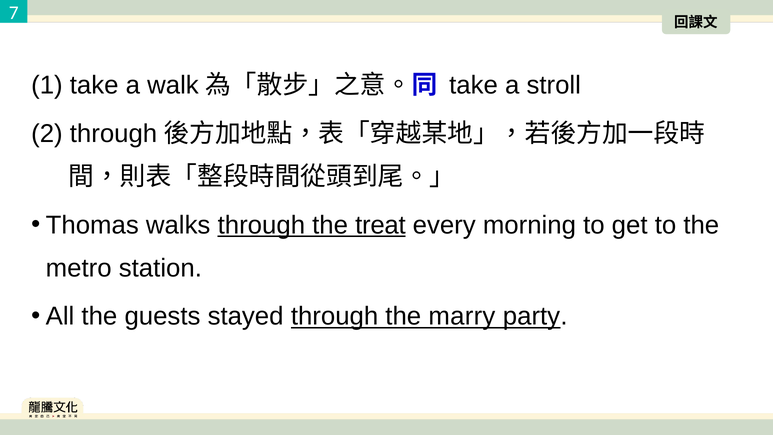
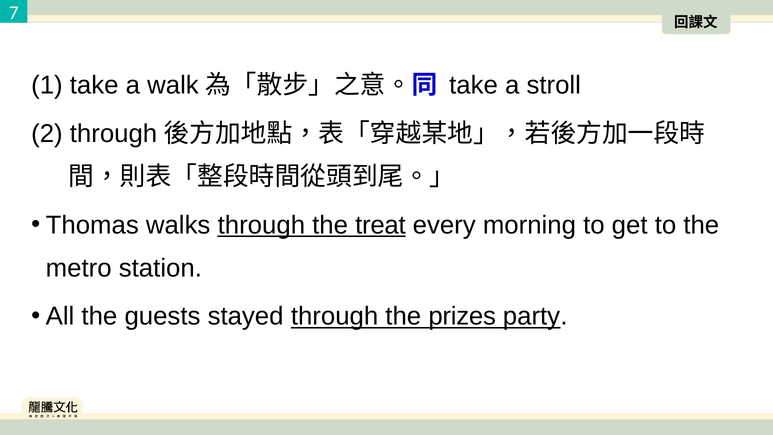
marry: marry -> prizes (462, 316)
